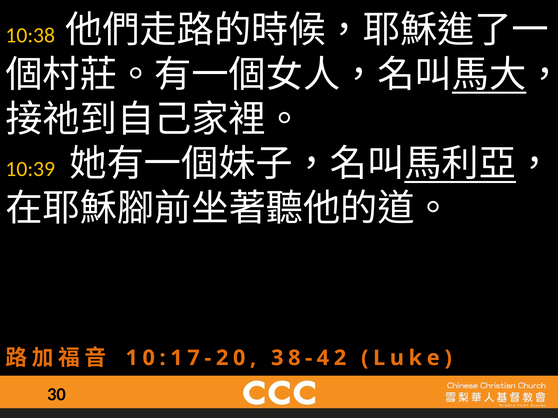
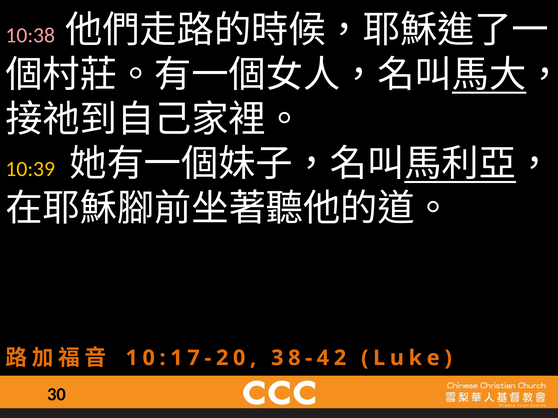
10:38 colour: yellow -> pink (30, 35)
